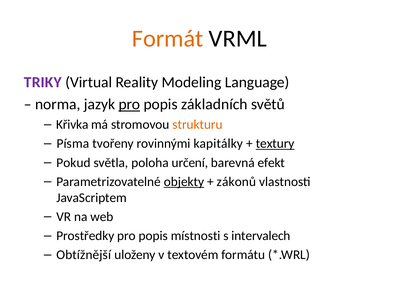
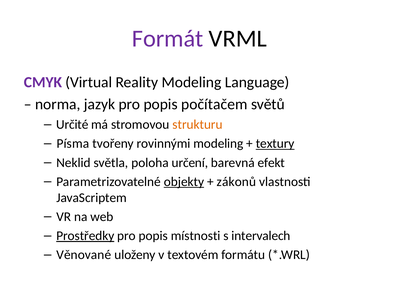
Formát colour: orange -> purple (168, 39)
TRIKY: TRIKY -> CMYK (43, 82)
pro underline: present -> none (129, 104)
základních: základních -> počítačem (214, 104)
Křivka: Křivka -> Určité (72, 125)
rovinnými kapitálky: kapitálky -> modeling (218, 144)
Pokud: Pokud -> Neklid (74, 163)
Prostředky underline: none -> present (85, 236)
Obtížnější: Obtížnější -> Věnované (84, 255)
